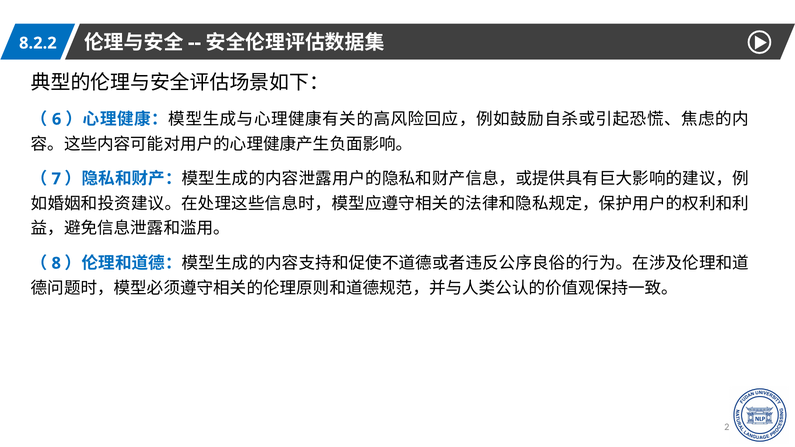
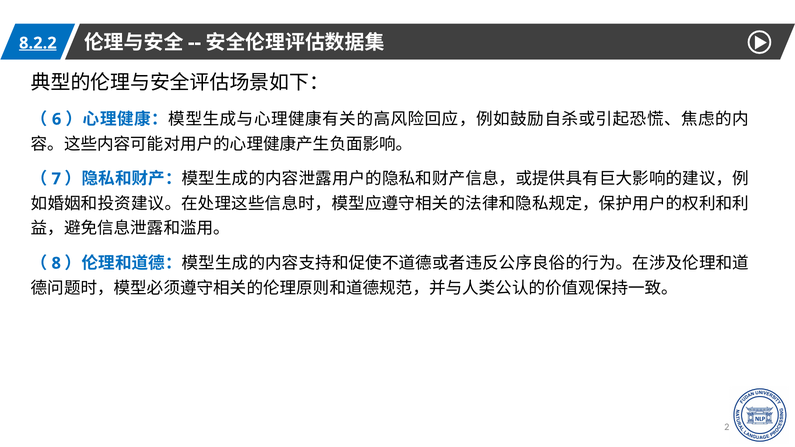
8.2.2 underline: none -> present (38, 43)
